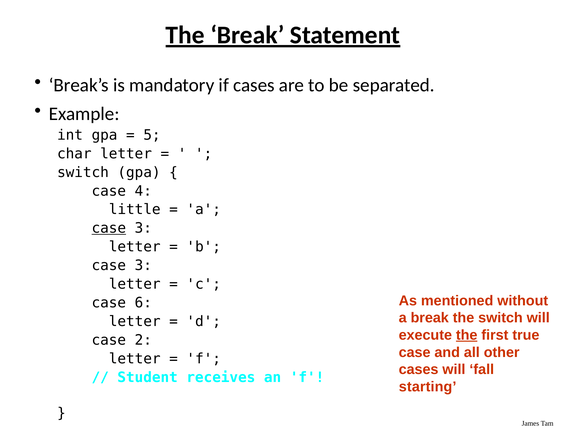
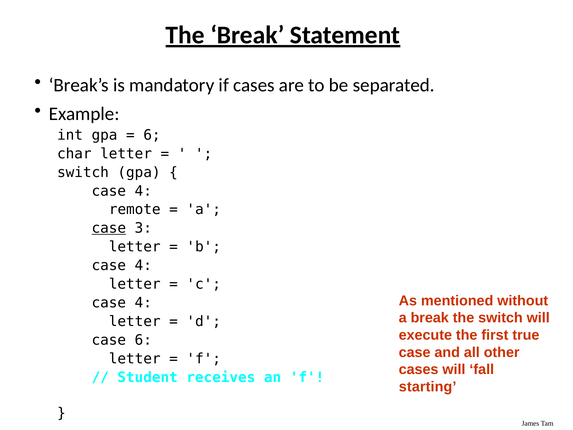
5: 5 -> 6 (152, 135)
little: little -> remote (135, 209)
3: 3 -> 4 (143, 265)
6: 6 -> 4 (143, 303)
the underline: present -> none (467, 335)
case 2: 2 -> 6 (143, 340)
